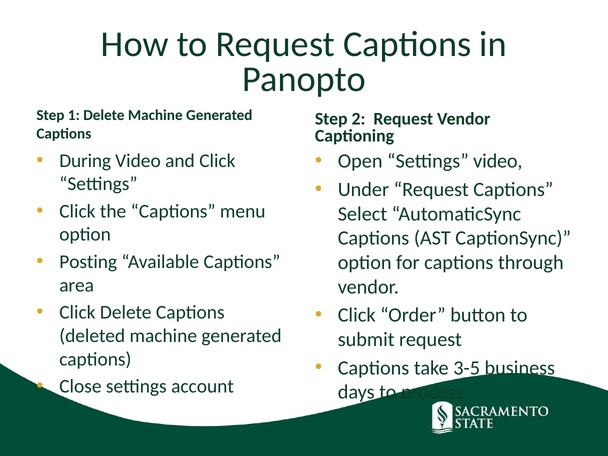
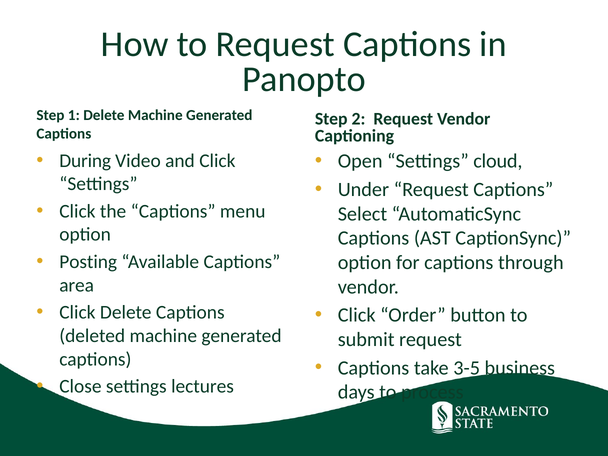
Settings video: video -> cloud (498, 161)
account: account -> lectures (203, 386)
